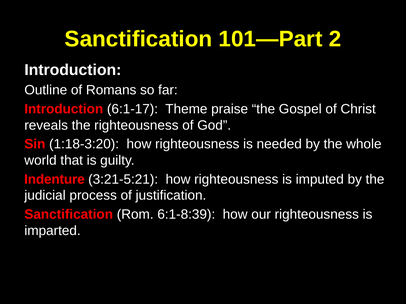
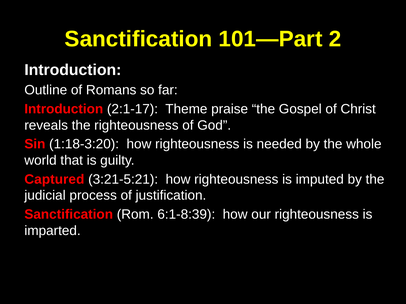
6:1-17: 6:1-17 -> 2:1-17 (133, 109)
Indenture: Indenture -> Captured (54, 180)
